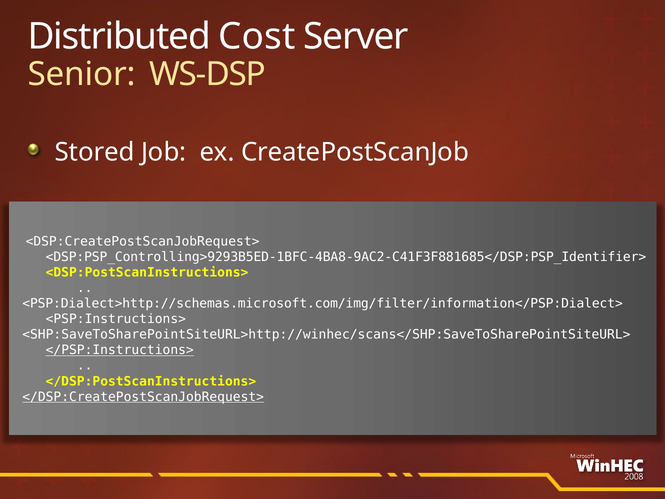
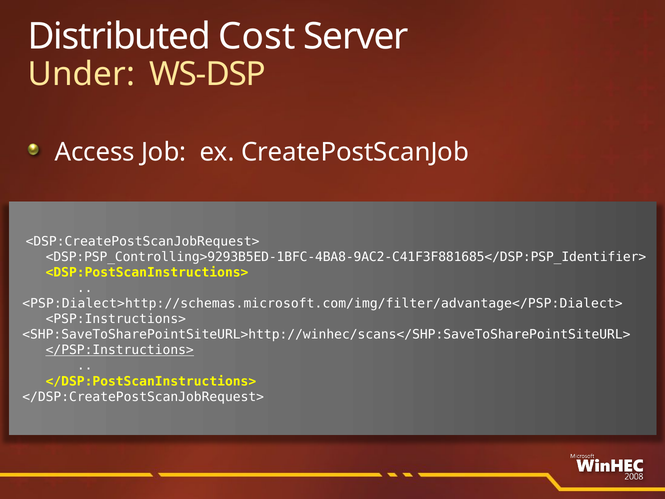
Senior: Senior -> Under (81, 74)
Stored: Stored -> Access (95, 152)
<PSP:Dialect>http://schemas.microsoft.com/img/filter/information</PSP:Dialect>: <PSP:Dialect>http://schemas.microsoft.com/img/filter/information</PSP:Dialect> -> <PSP:Dialect>http://schemas.microsoft.com/img/filter/advantage</PSP:Dialect> (322, 303)
</DSP:CreatePostScanJobRequest> underline: present -> none (143, 397)
